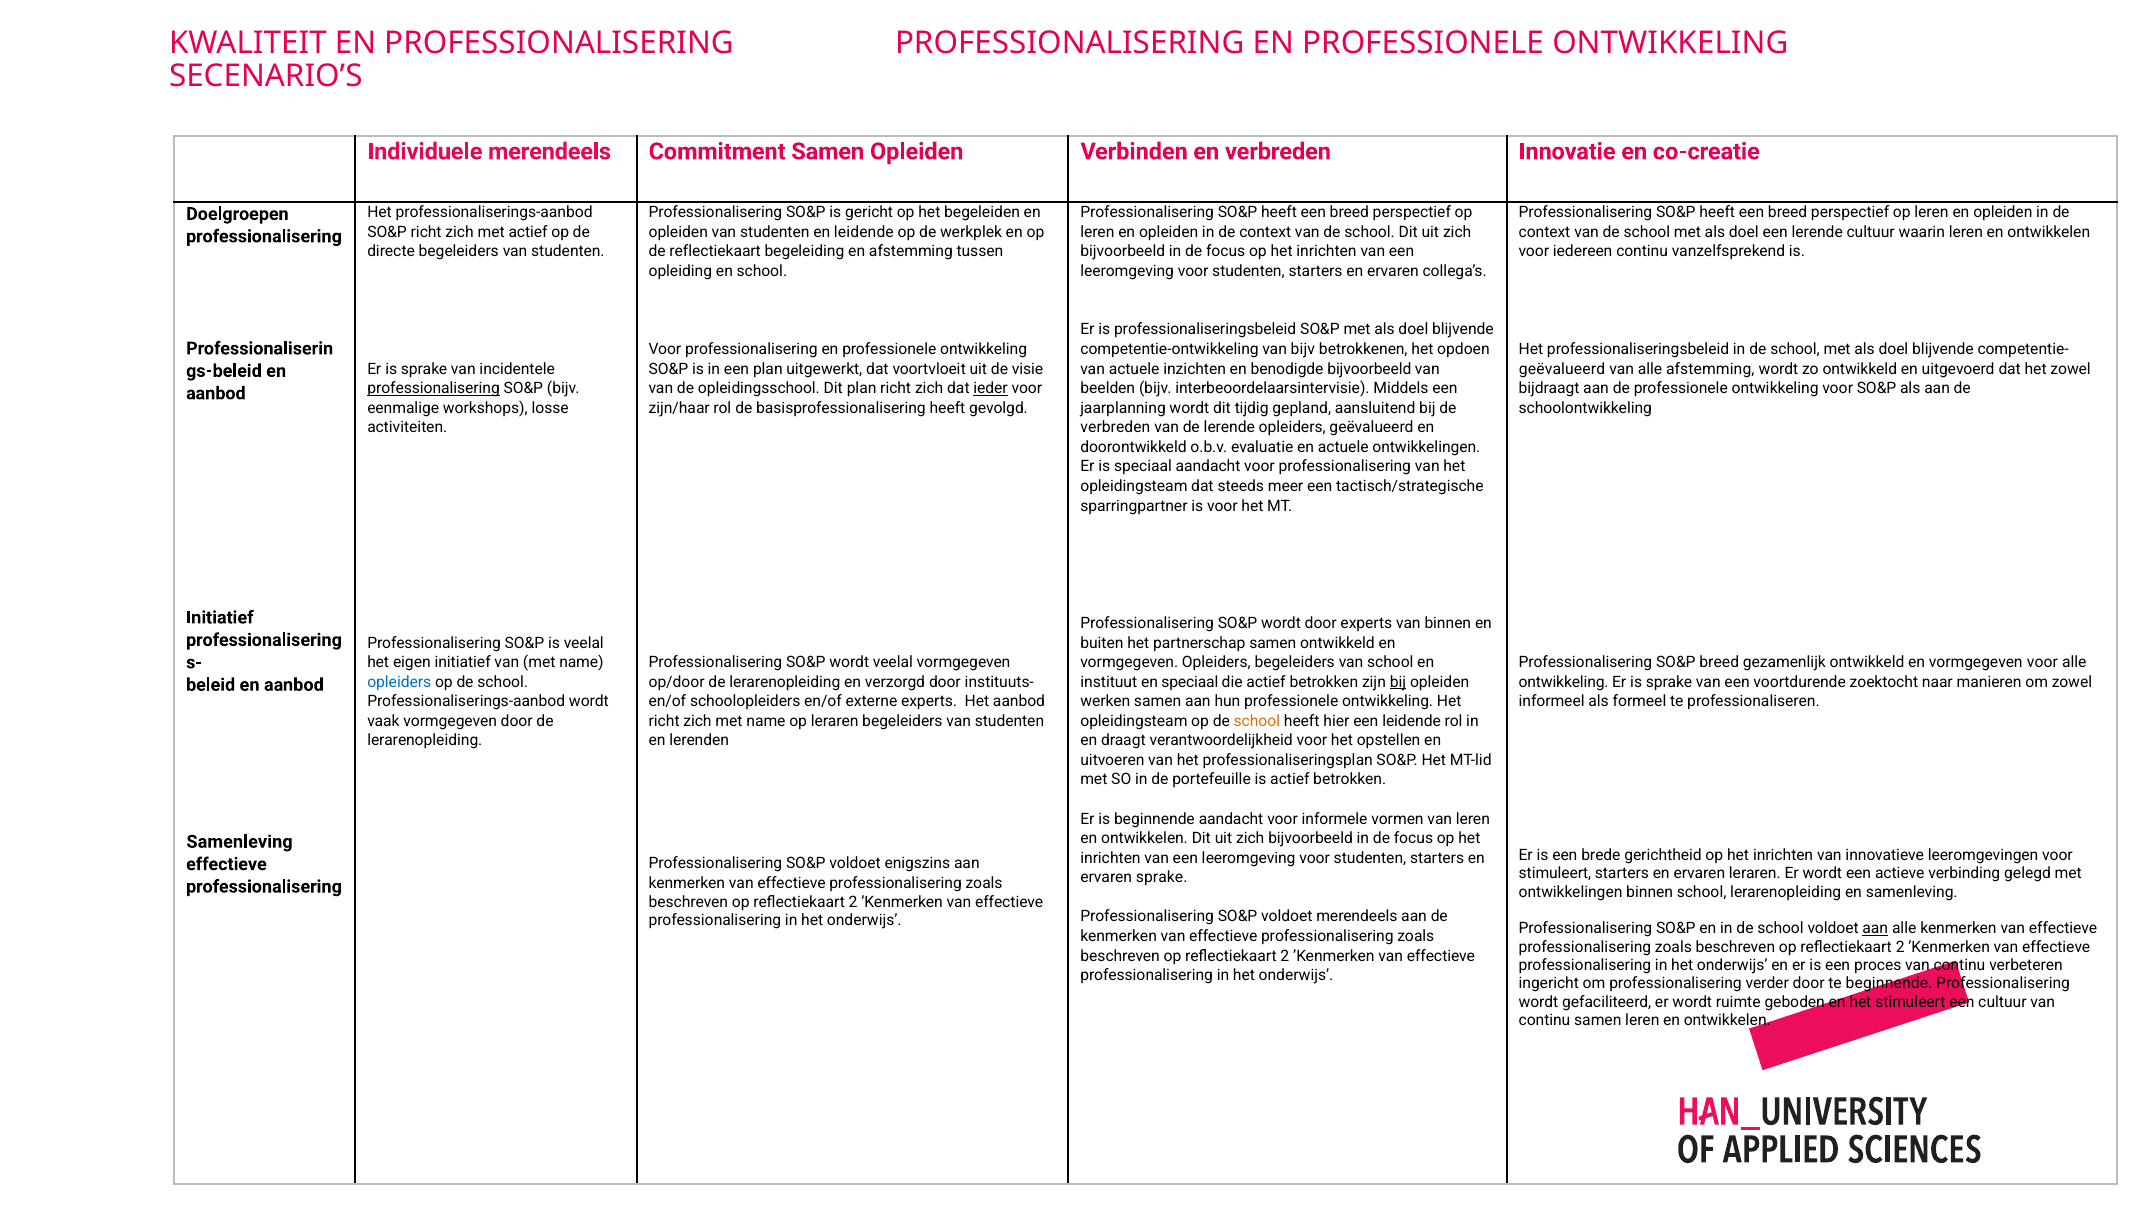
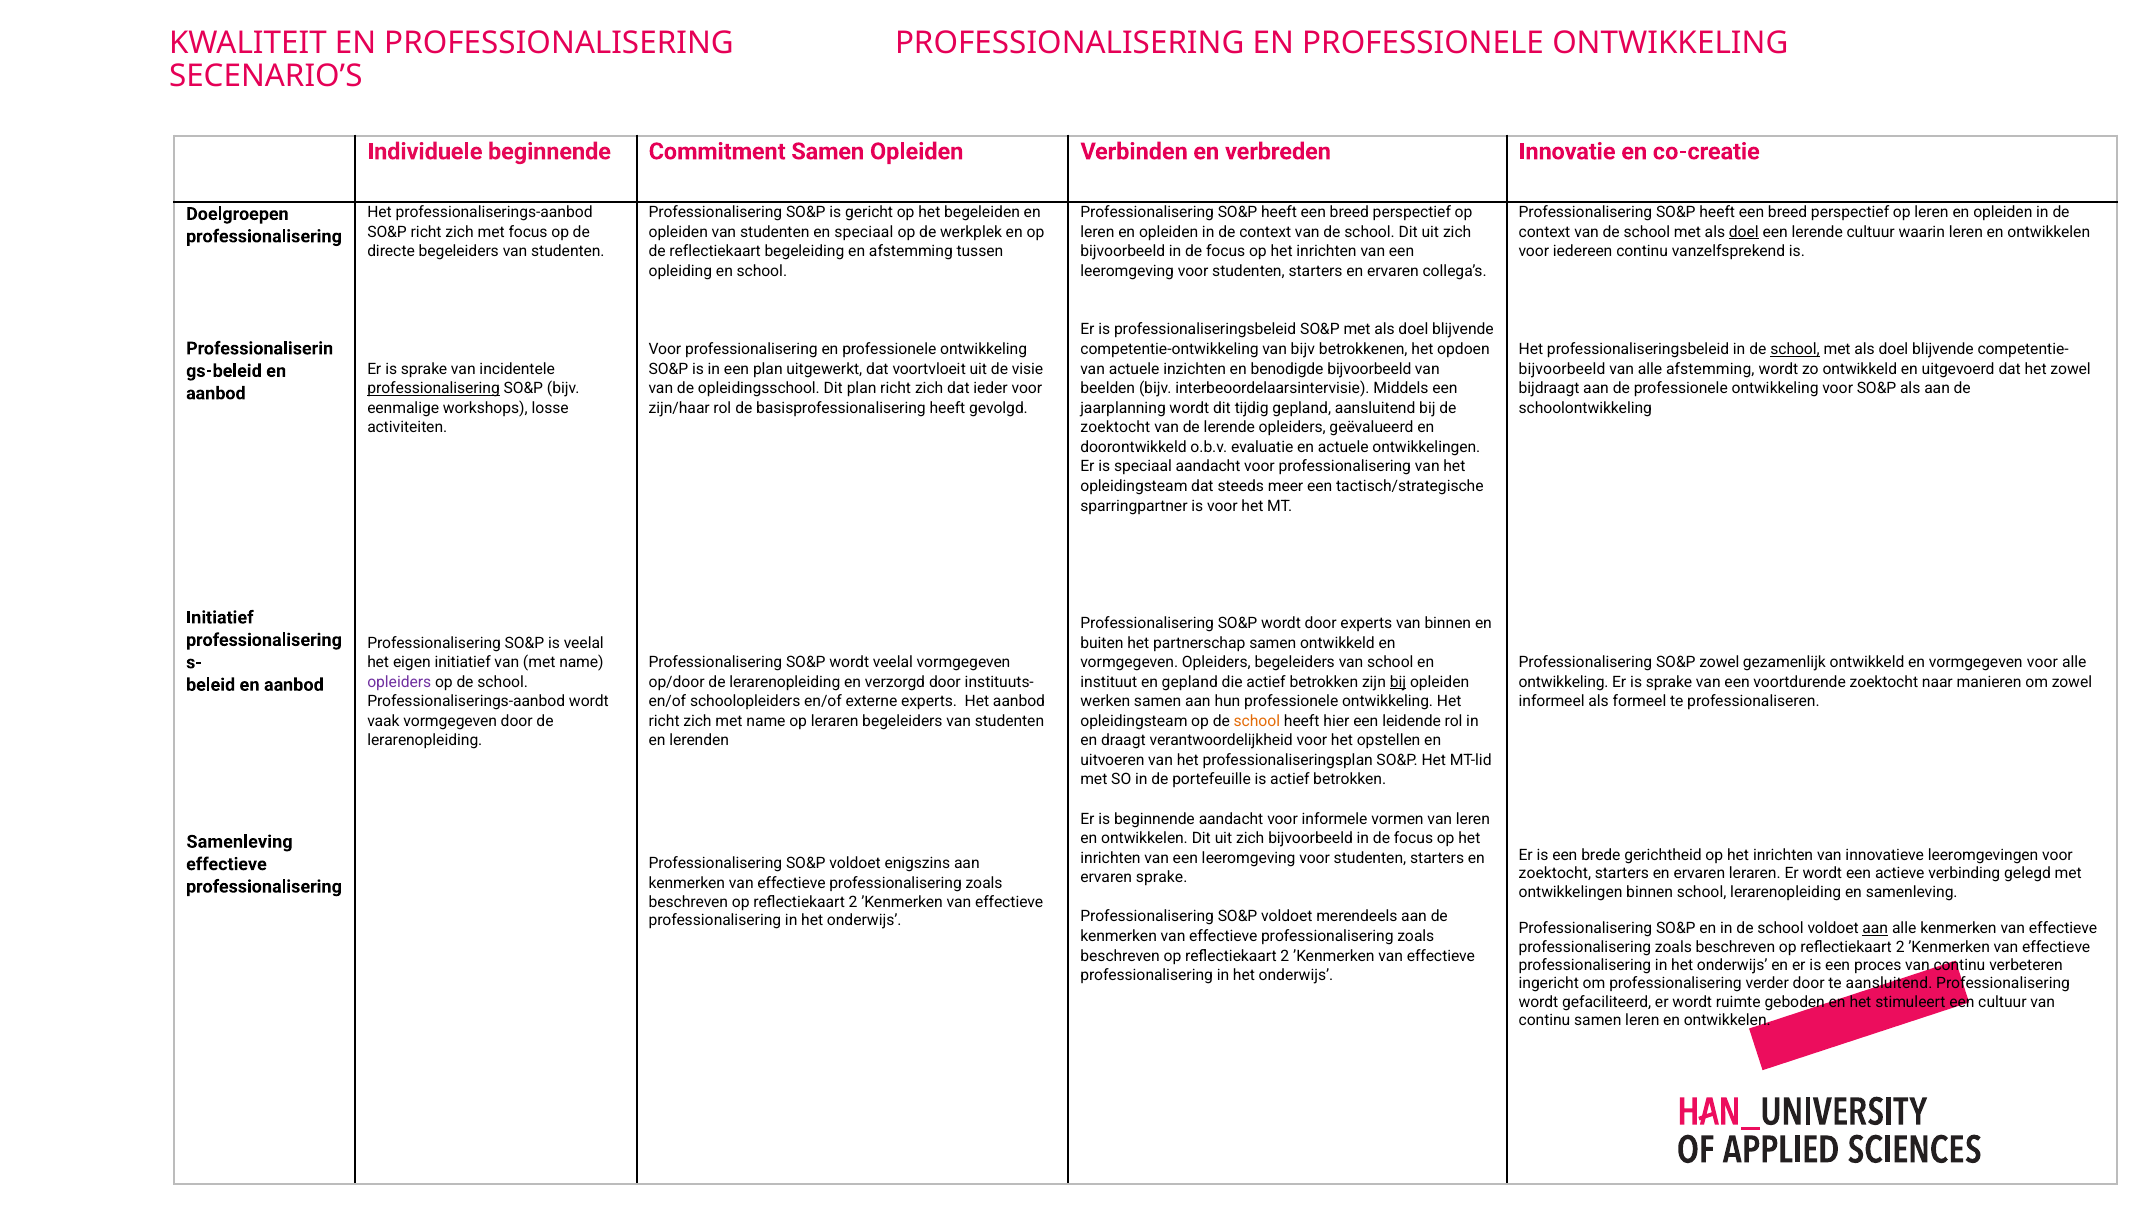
Individuele merendeels: merendeels -> beginnende (549, 152)
met actief: actief -> focus (528, 232)
en leidende: leidende -> speciaal (864, 232)
doel underline: none -> present (1744, 232)
school underline: none -> present (1795, 349)
geëvalueerd: geëvalueerd -> bijvoorbeeld (1562, 369)
ieder underline: present -> none (991, 388)
verbreden: verbreden -> zoektocht (1115, 428)
SO&P breed: breed -> zowel (1719, 662)
opleiders colour: blue -> purple (399, 682)
en speciaal: speciaal -> gepland (1190, 682)
stimuleert: stimuleert -> zoektocht (1555, 874)
te beginnende: beginnende -> aansluitend (1889, 983)
